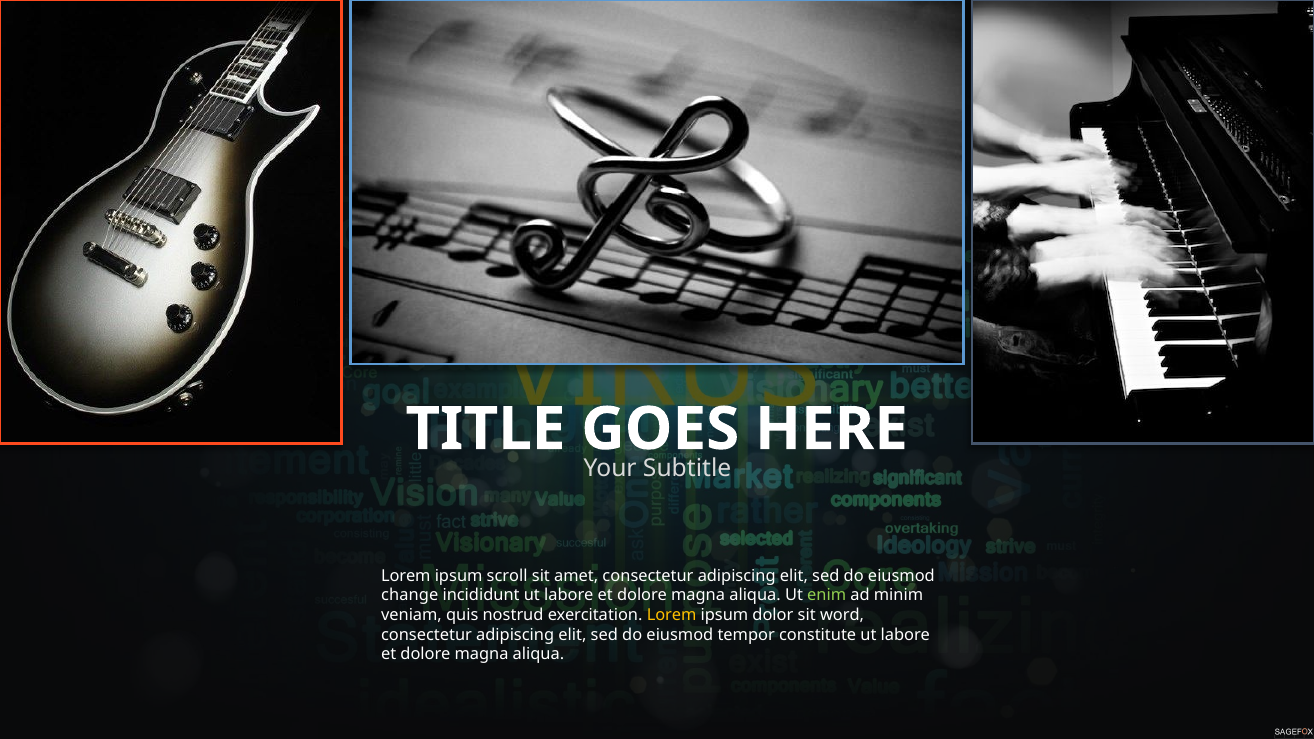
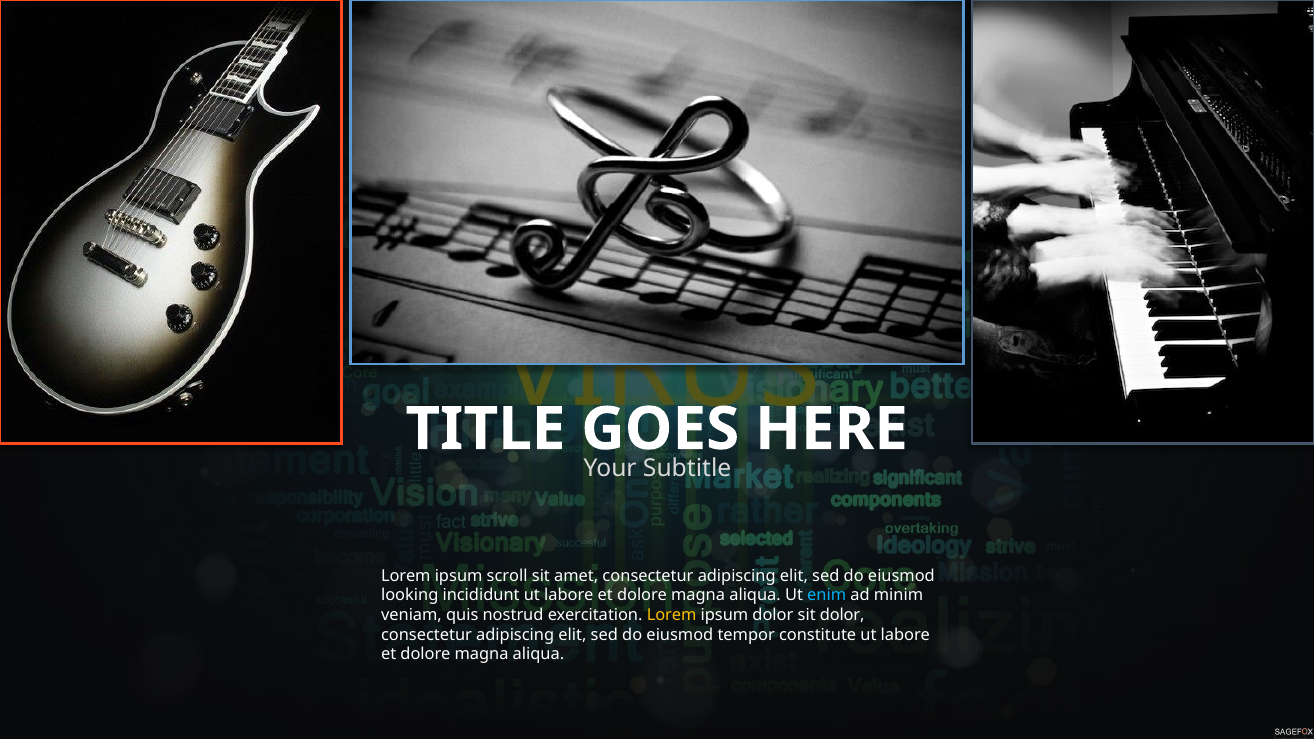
change: change -> looking (410, 596)
enim colour: light green -> light blue (827, 596)
sit word: word -> dolor (842, 615)
